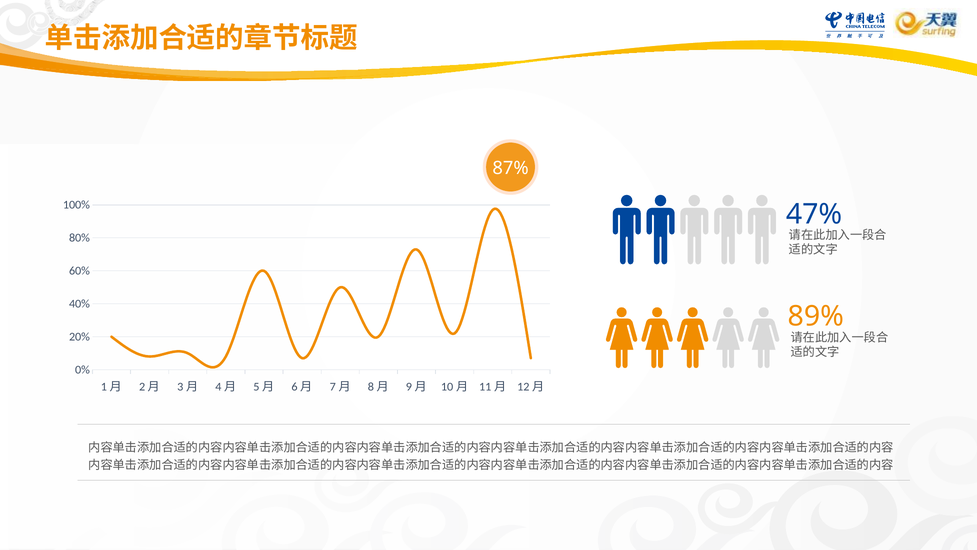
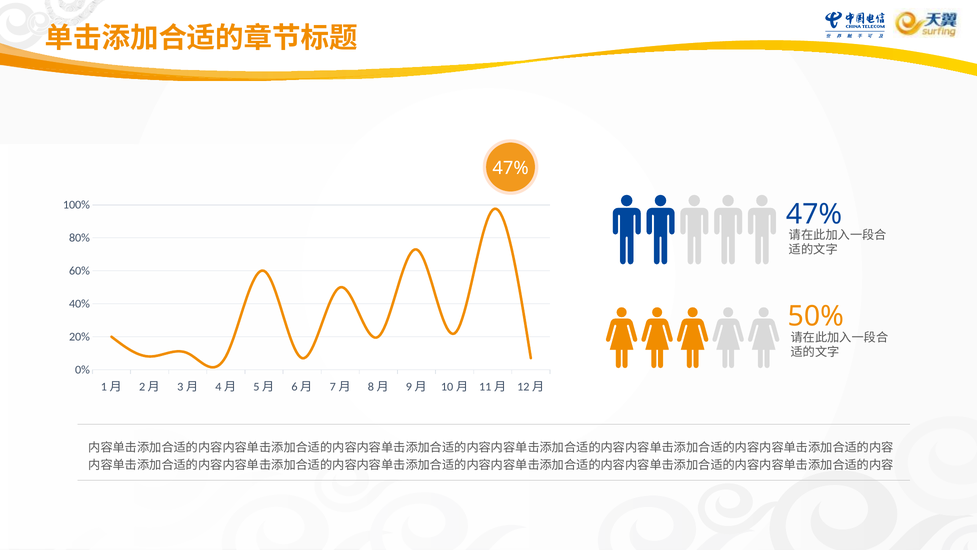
87%: 87% -> 47% (511, 168)
89%: 89% -> 50% (816, 316)
